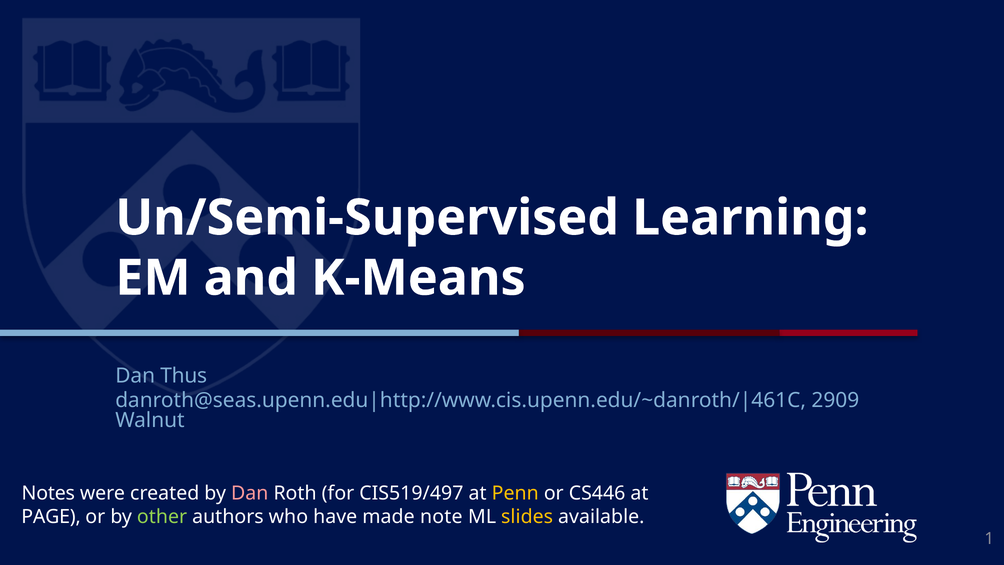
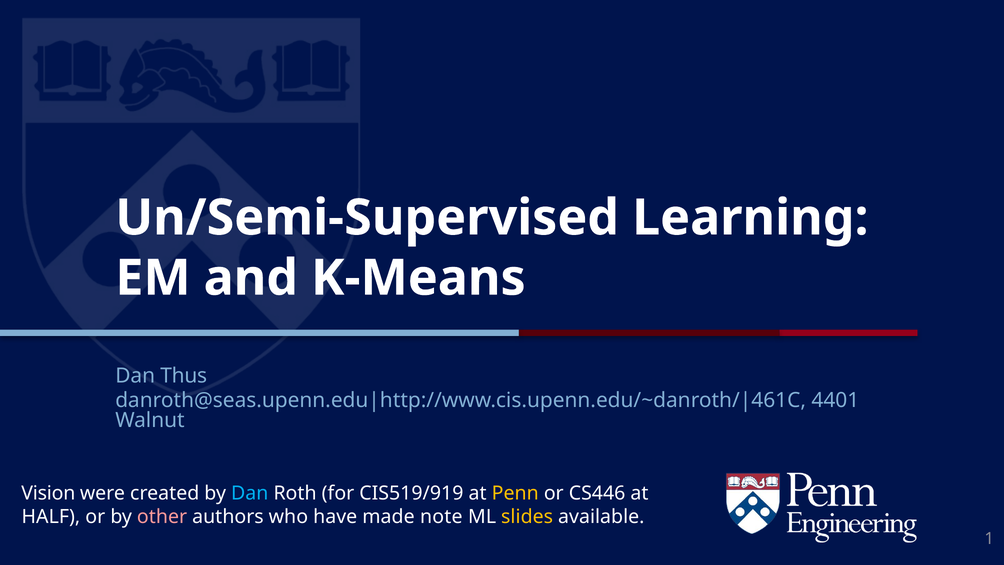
2909: 2909 -> 4401 (835, 400)
Notes: Notes -> Vision (48, 493)
Dan colour: pink -> light blue (250, 493)
CIS519/497: CIS519/497 -> CIS519/919 (411, 493)
PAGE: PAGE -> HALF (51, 516)
other colour: light green -> pink (162, 516)
